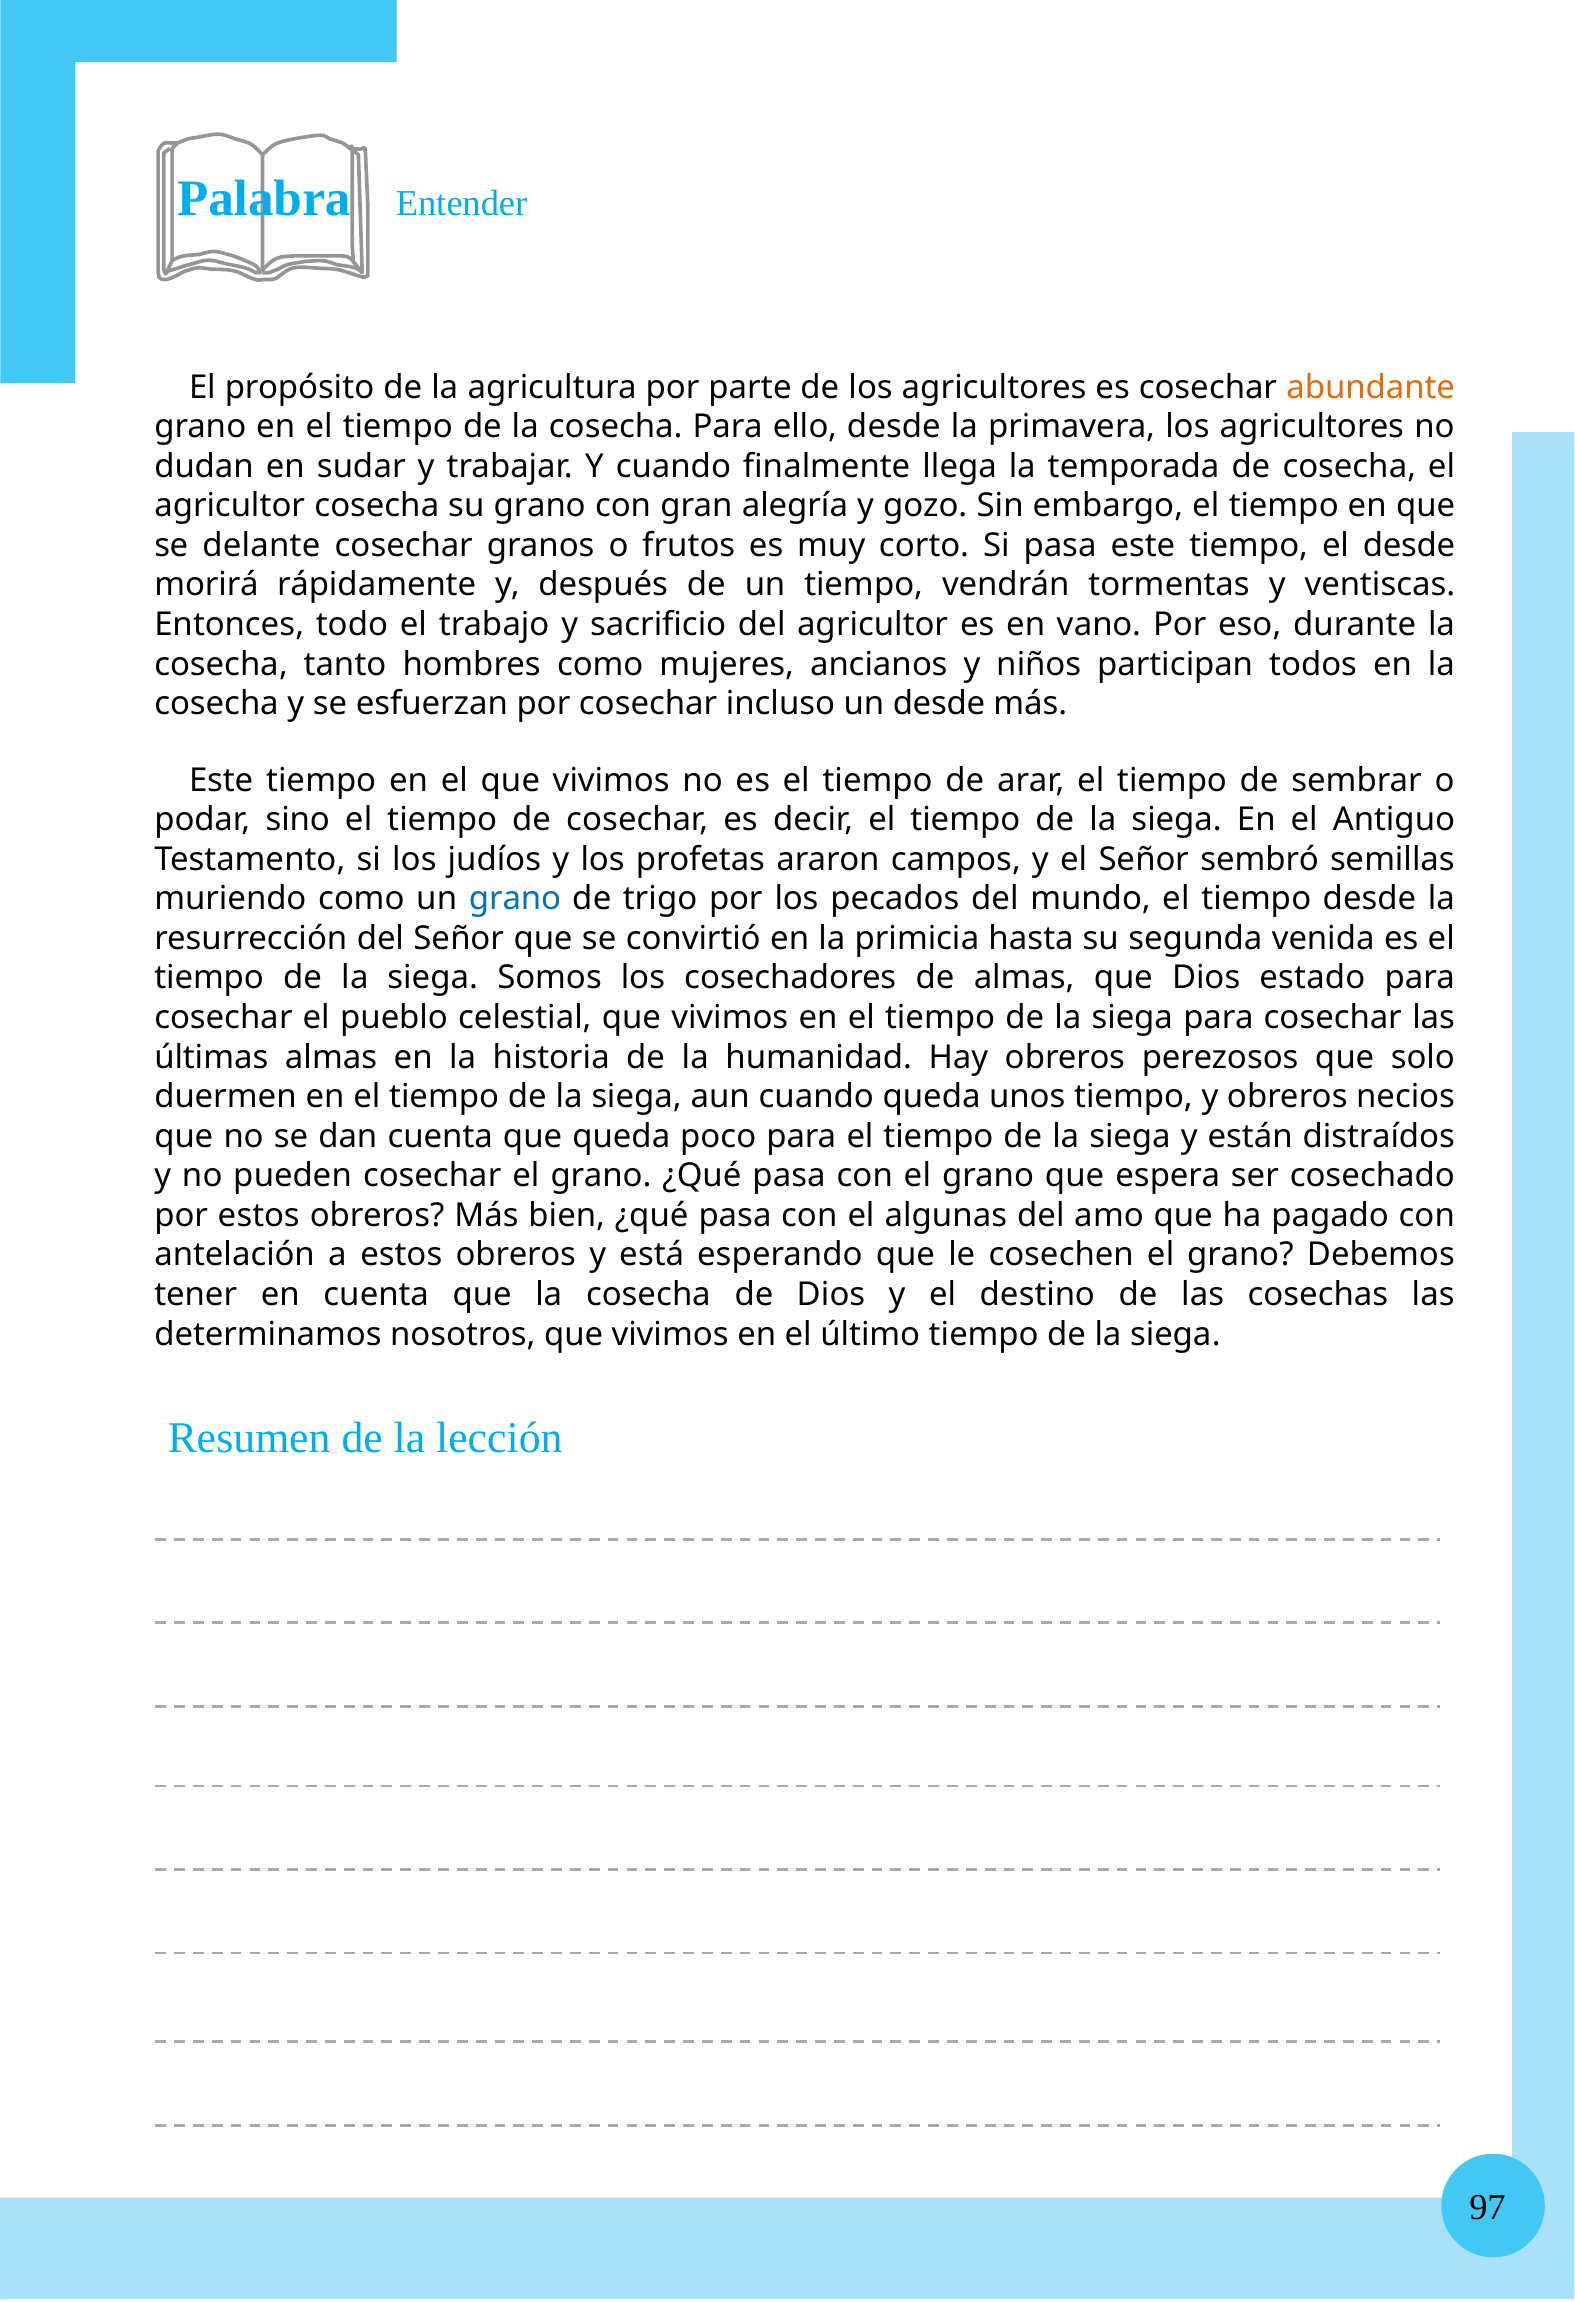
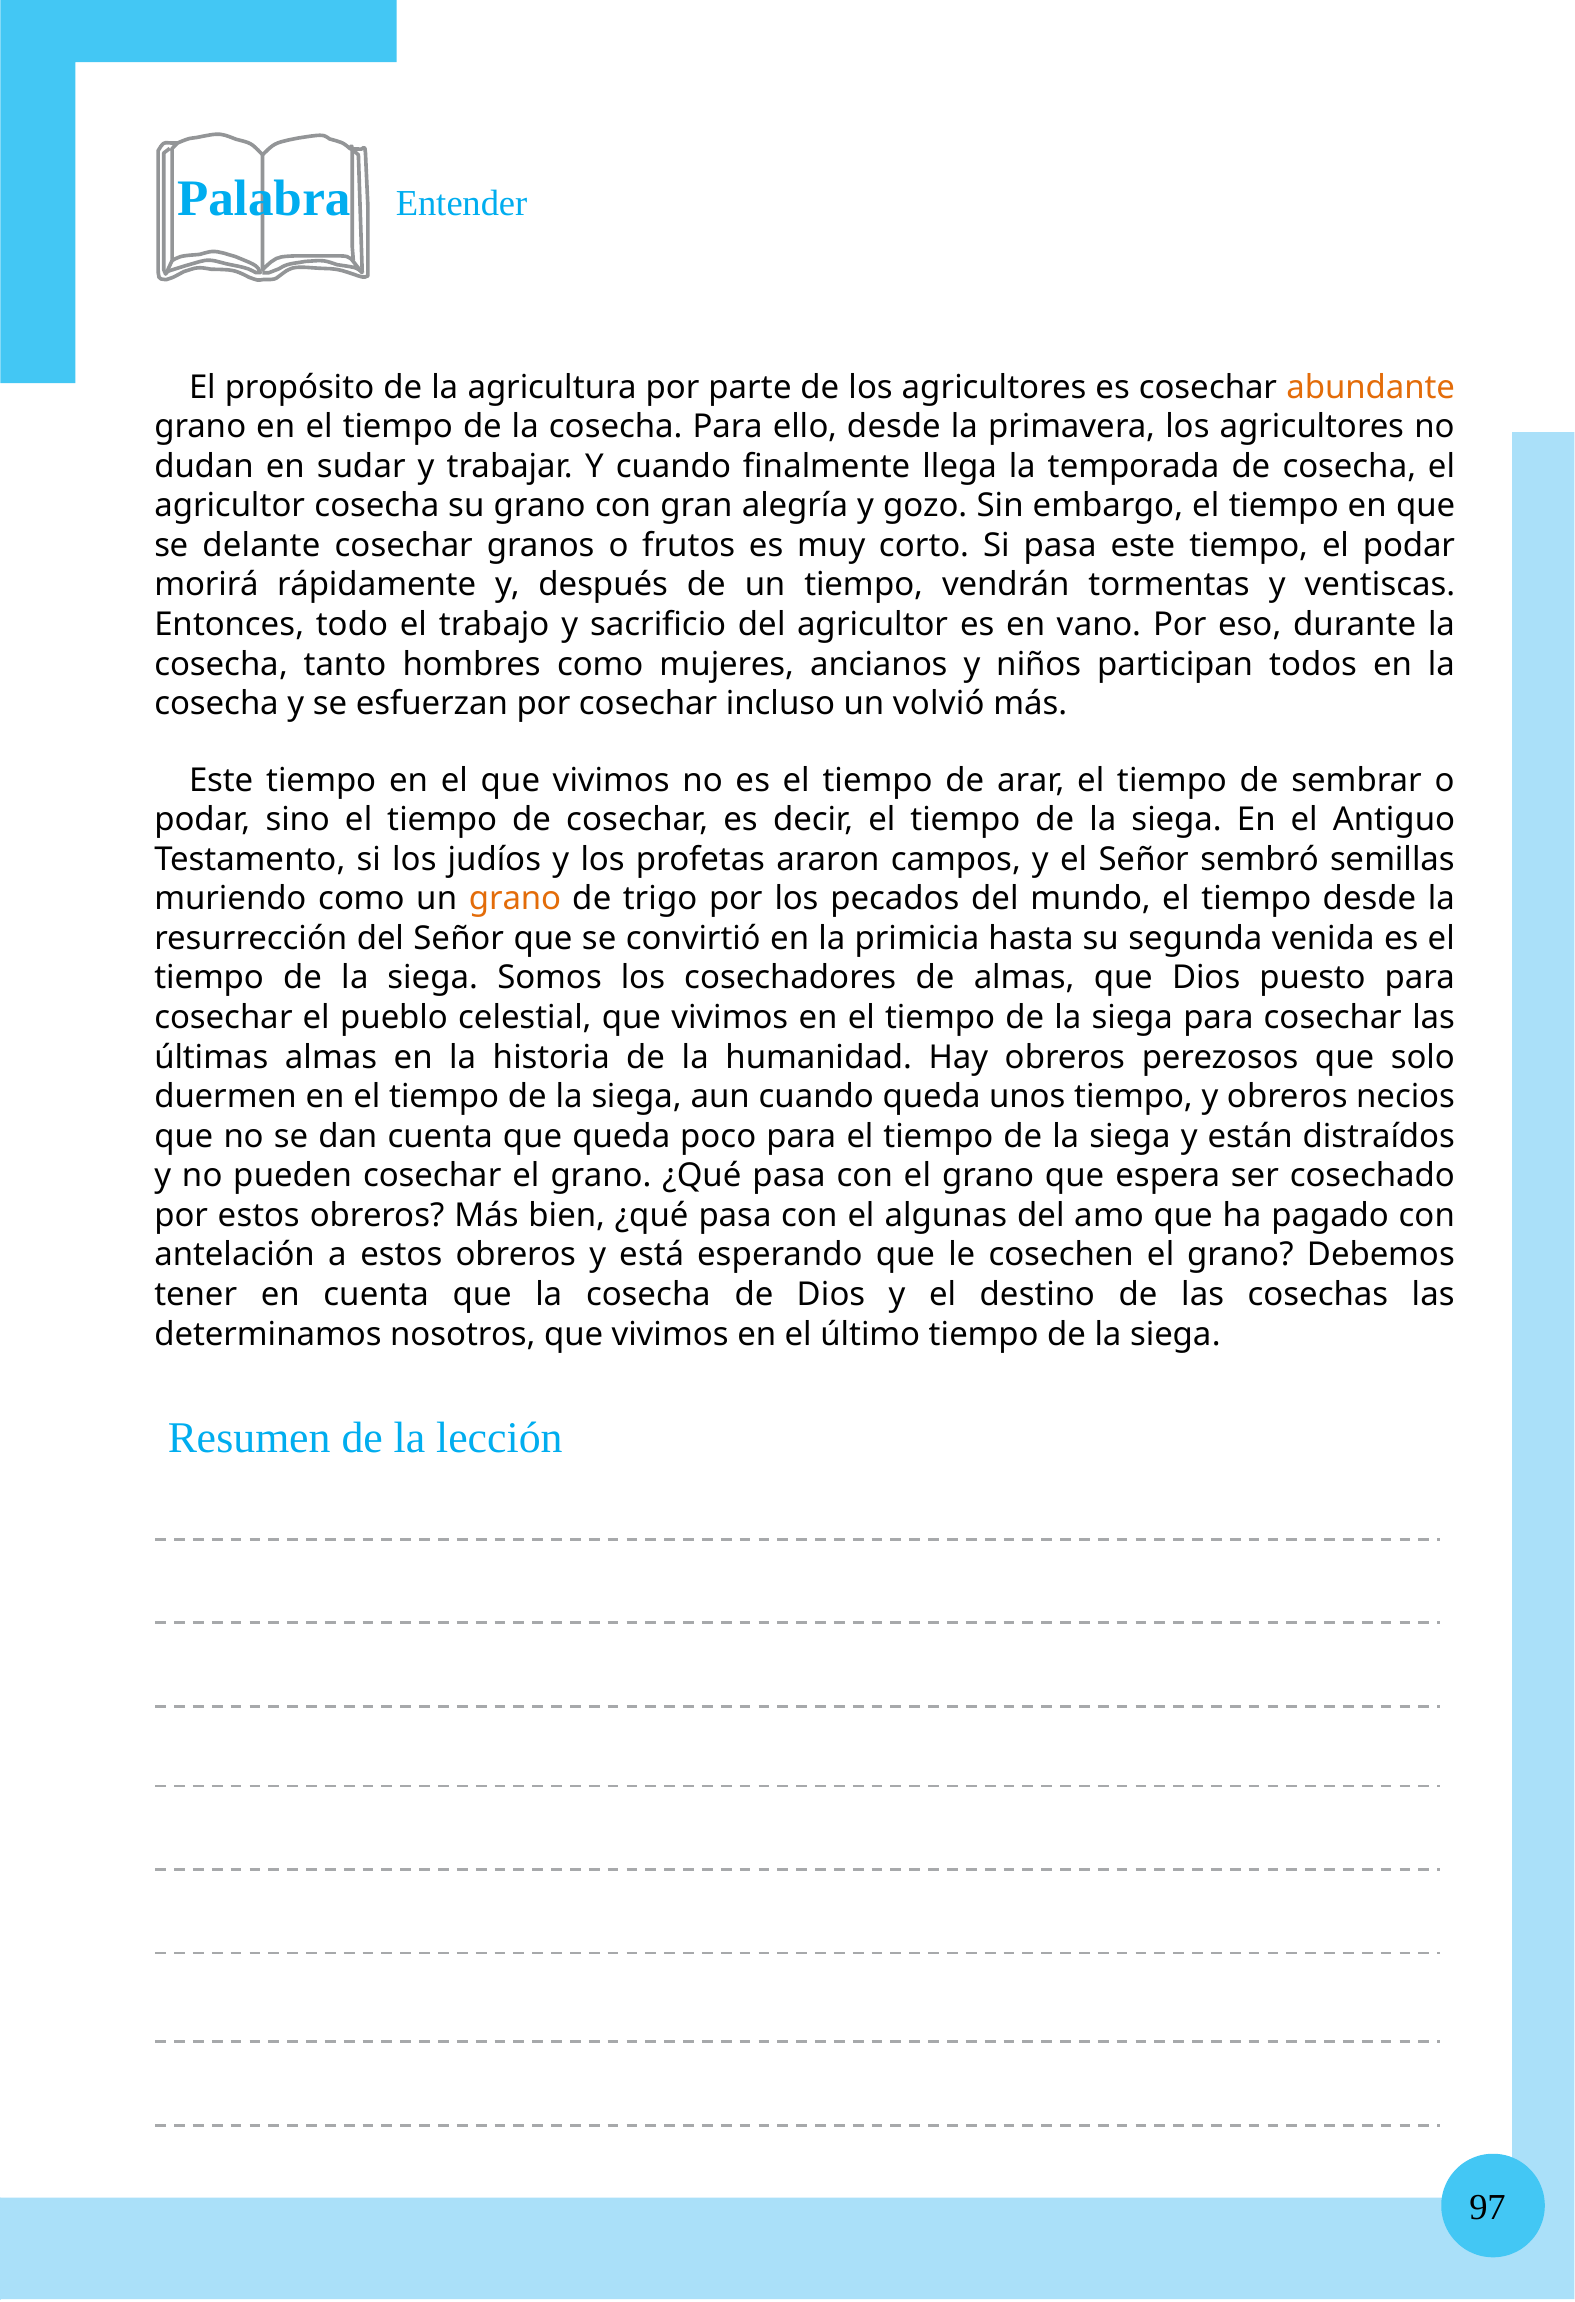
el desde: desde -> podar (1409, 545)
un desde: desde -> volvió (939, 704)
grano colour: blue -> orange (515, 899)
estado: estado -> puesto (1313, 978)
